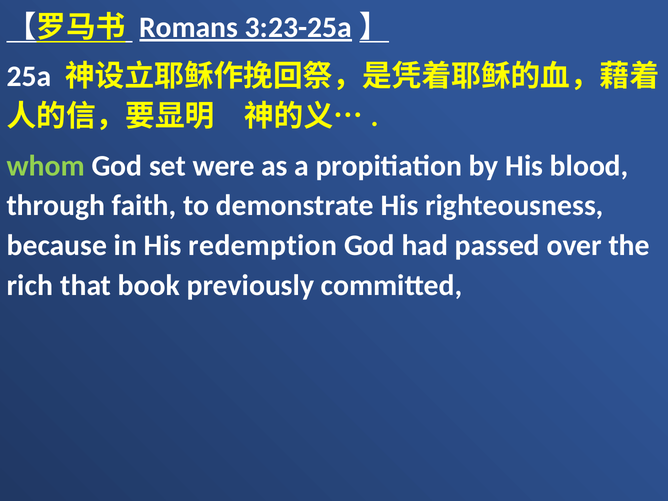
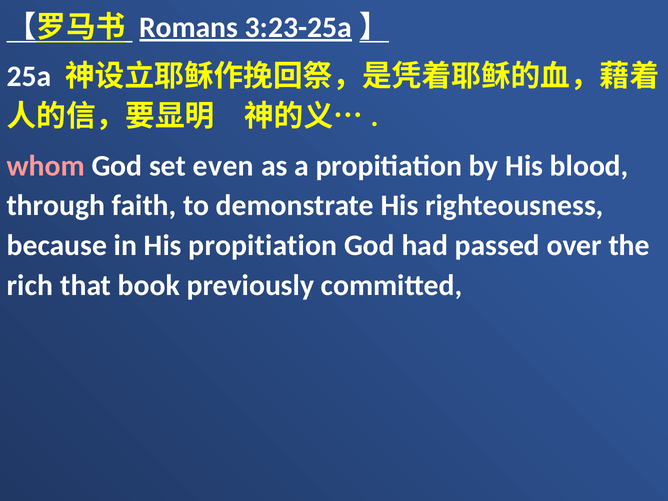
whom colour: light green -> pink (46, 166)
were: were -> even (223, 166)
His redemption: redemption -> propitiation (263, 246)
